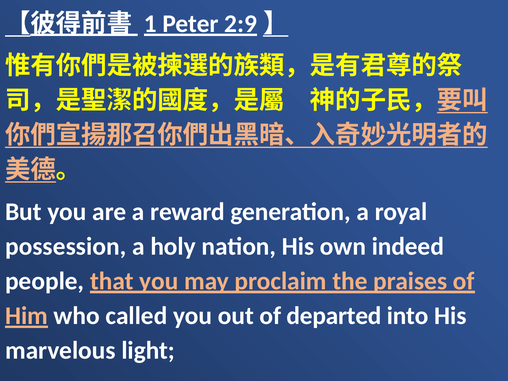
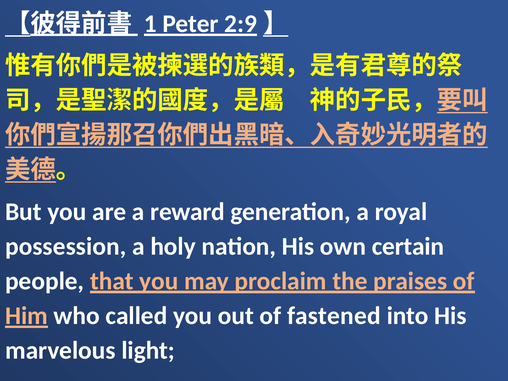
indeed: indeed -> certain (408, 246)
departed: departed -> fastened (334, 316)
